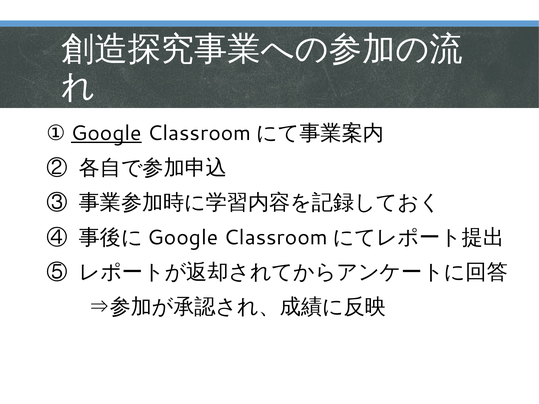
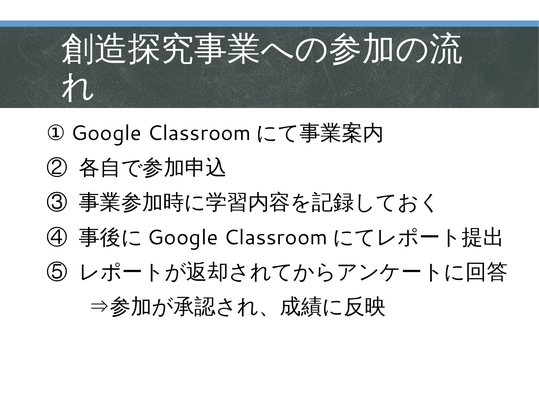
Google underline: present -> none (106, 133)
